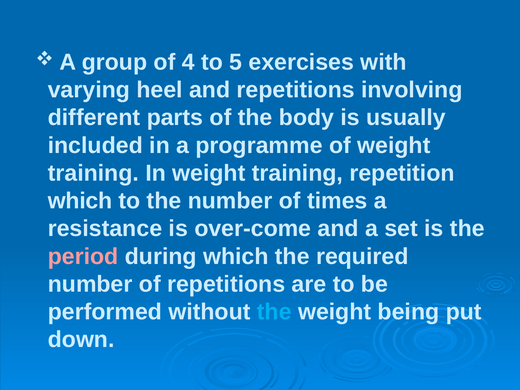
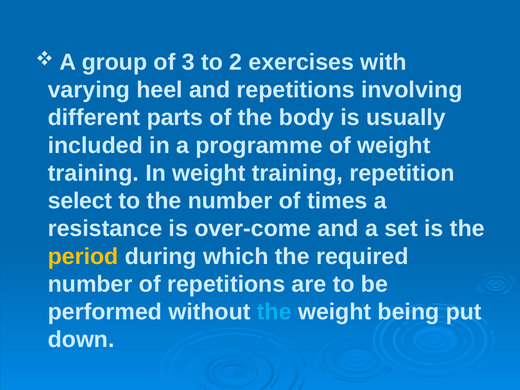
4: 4 -> 3 (188, 62)
5: 5 -> 2 (236, 62)
which: which -> select (80, 201)
period colour: pink -> yellow (83, 256)
